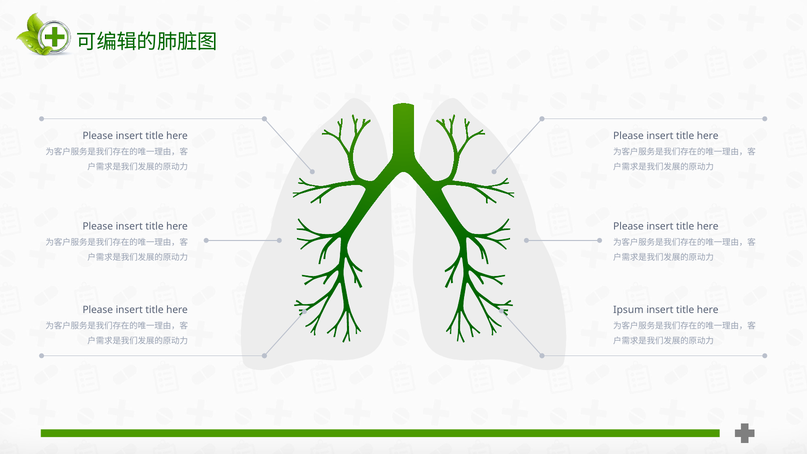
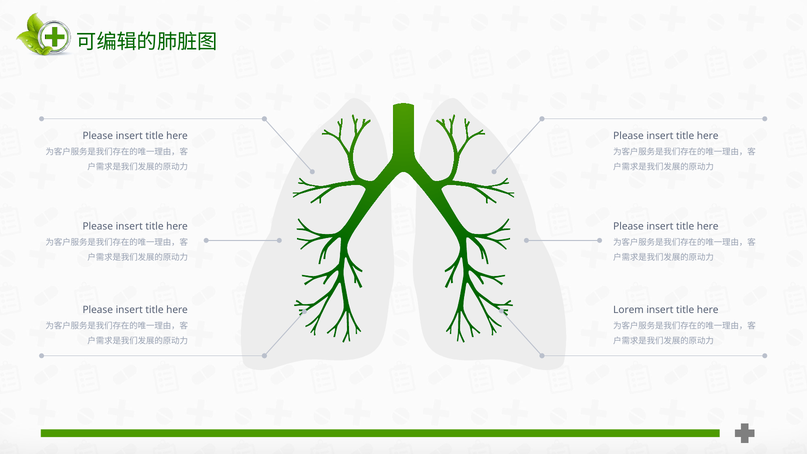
Ipsum: Ipsum -> Lorem (628, 310)
